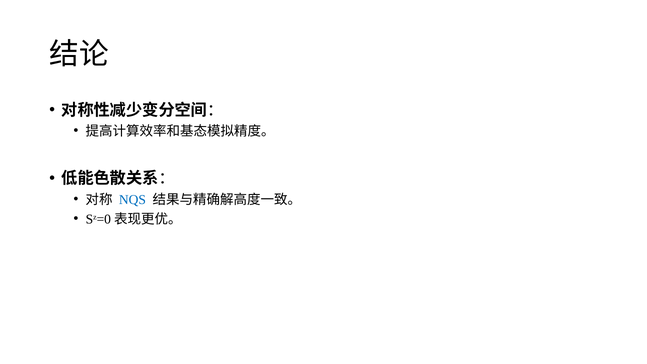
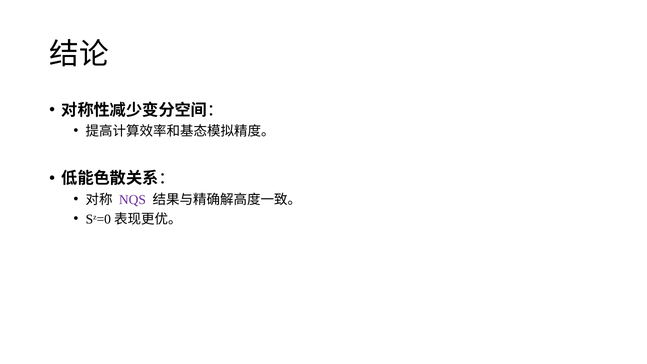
NQS colour: blue -> purple (132, 200)
